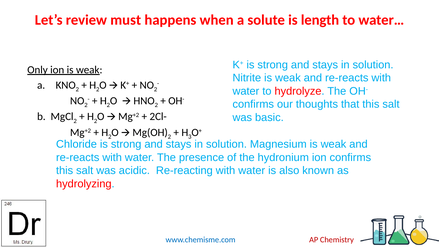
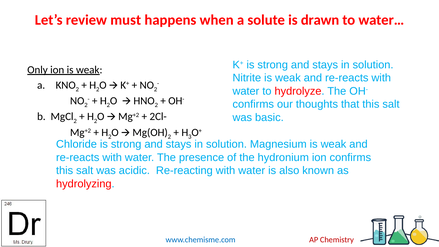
length: length -> drawn (320, 20)
